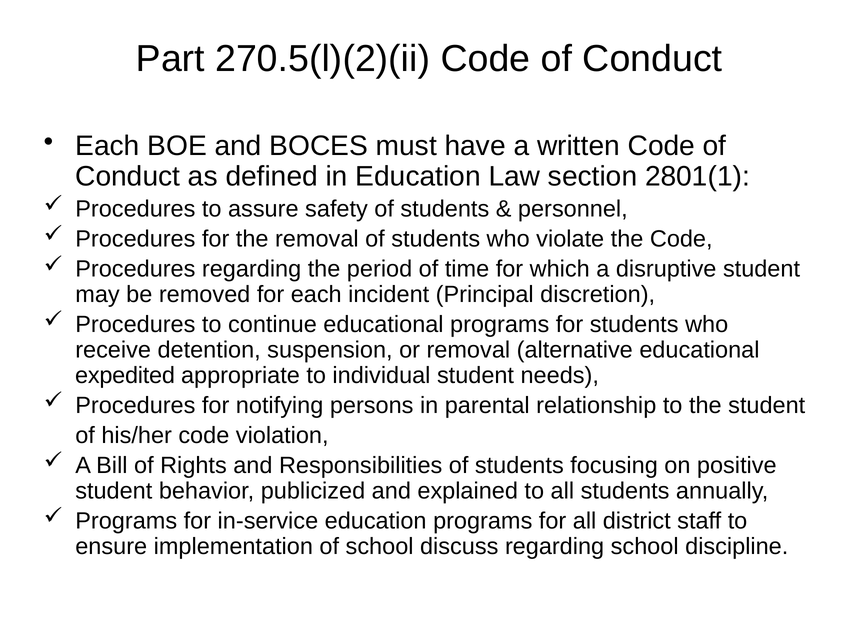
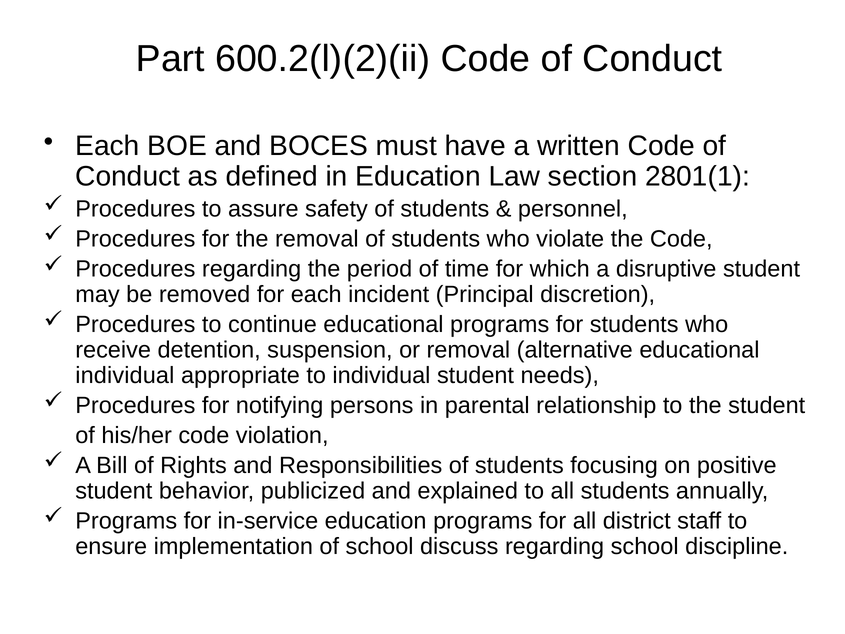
270.5(l)(2)(ii: 270.5(l)(2)(ii -> 600.2(l)(2)(ii (323, 59)
expedited: expedited -> individual (125, 375)
